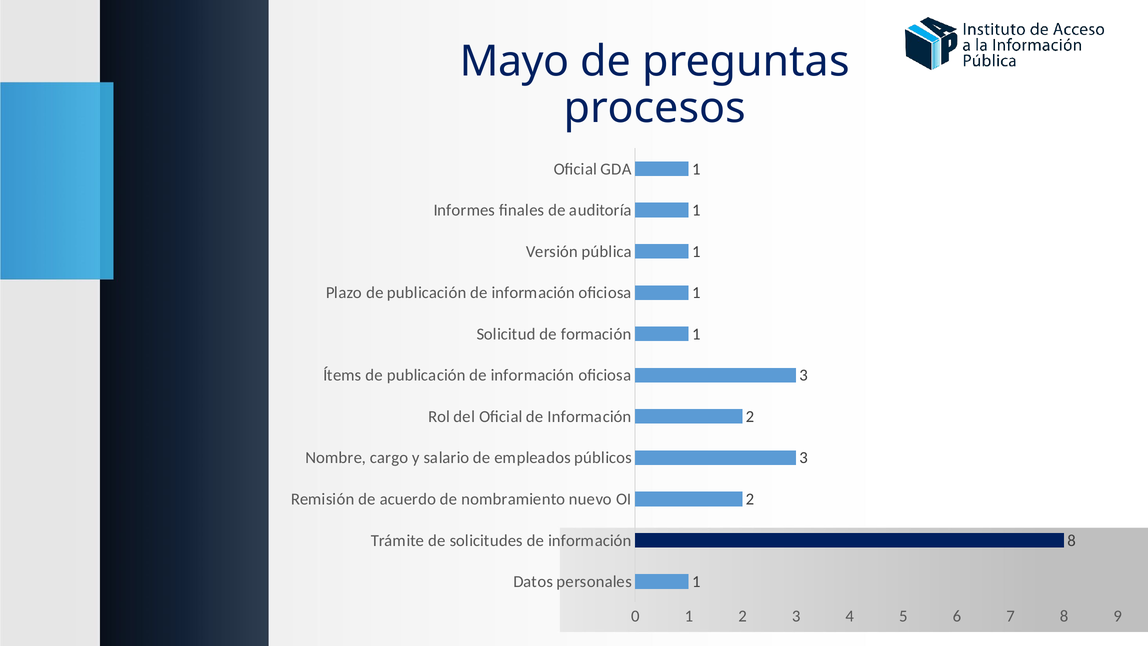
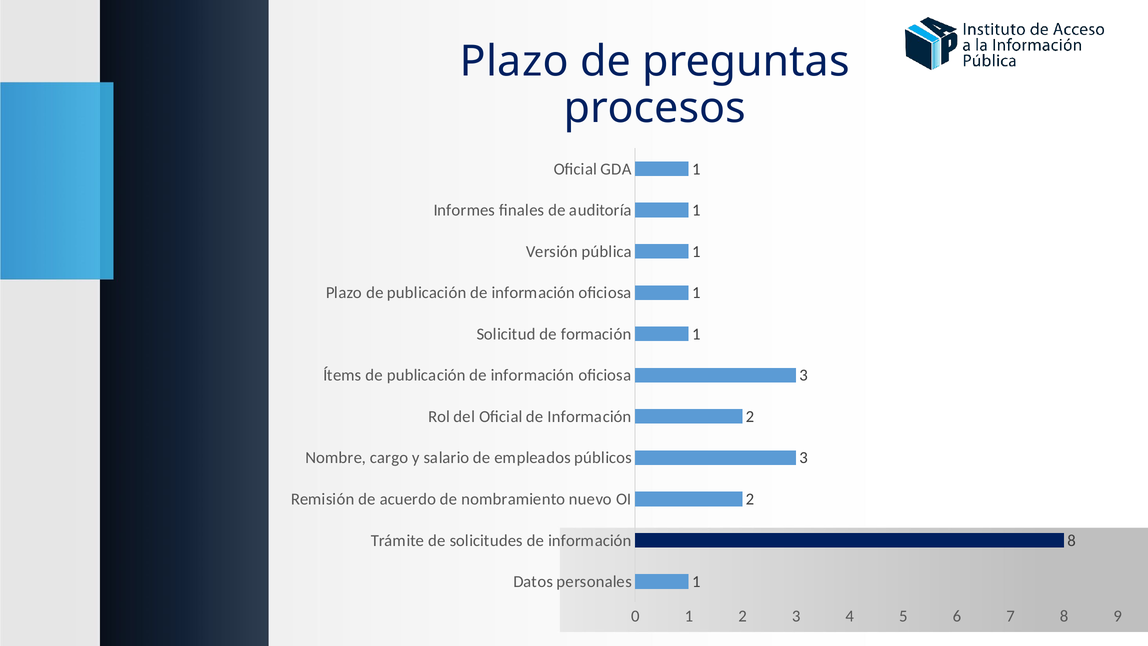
Mayo: Mayo -> Plazo (514, 62)
